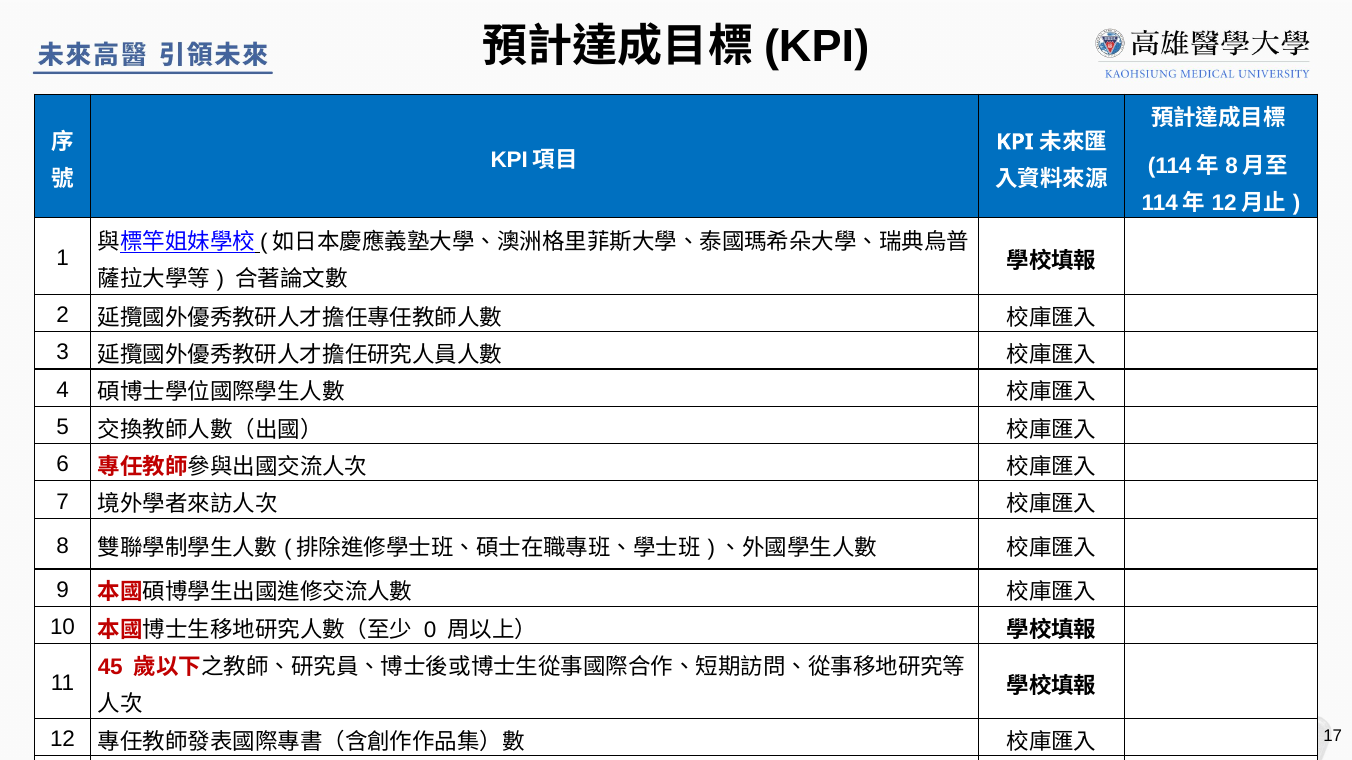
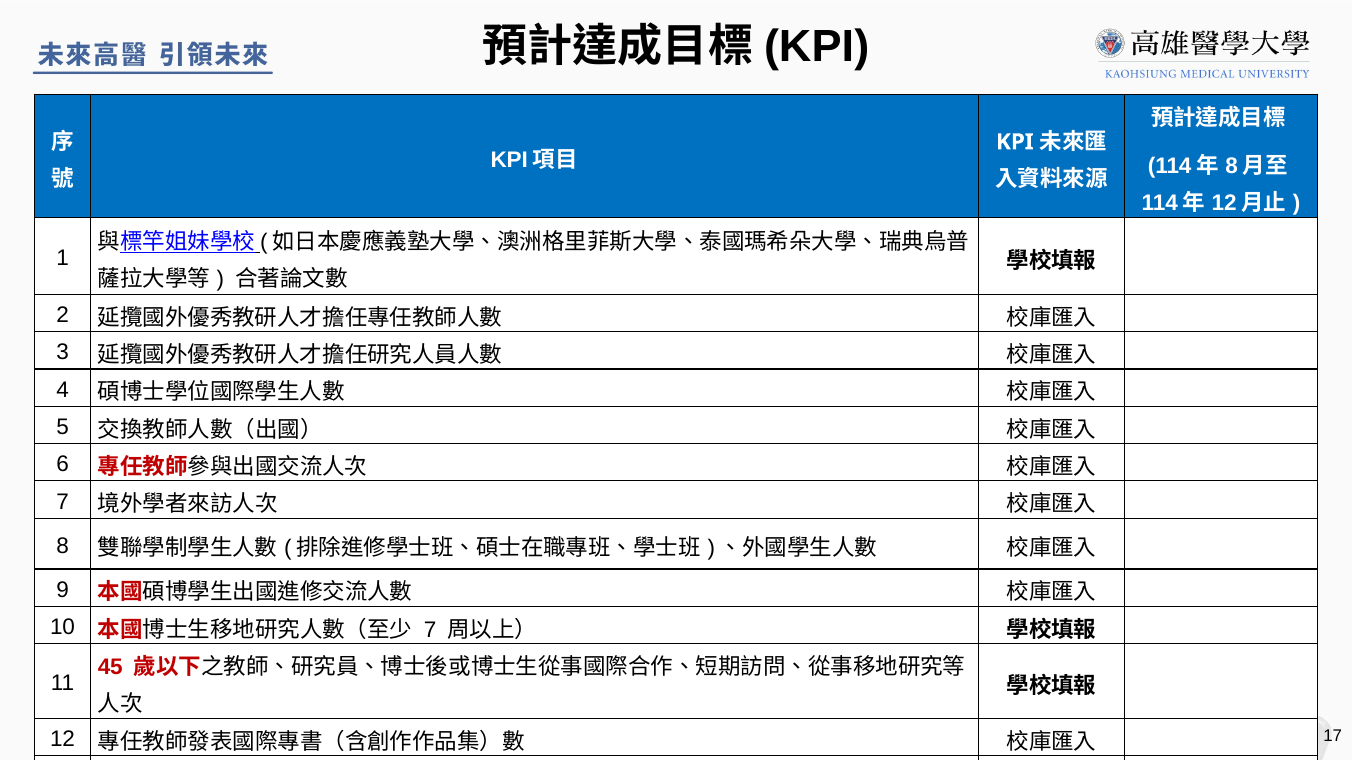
0: 0 -> 7 (430, 630)
